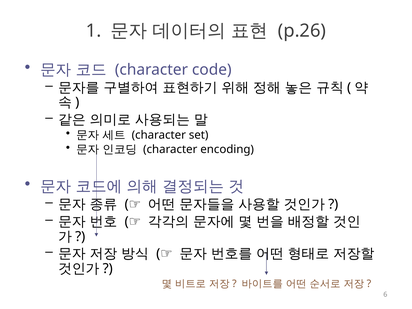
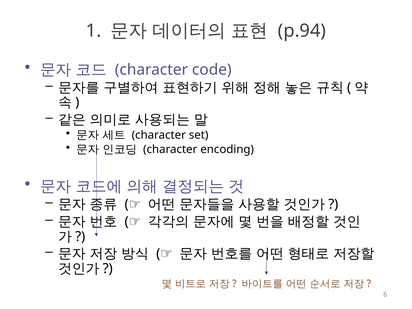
p.26: p.26 -> p.94 (302, 31)
